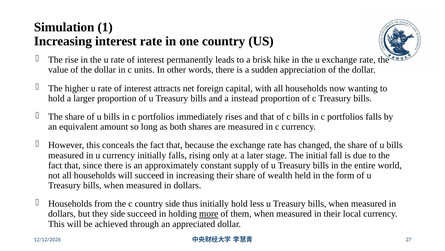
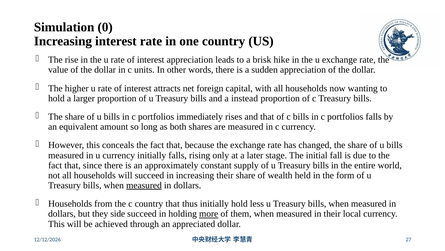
1: 1 -> 0 (105, 27)
interest permanently: permanently -> appreciation (190, 60)
measured underline: none -> present (144, 185)
country side: side -> that (173, 203)
